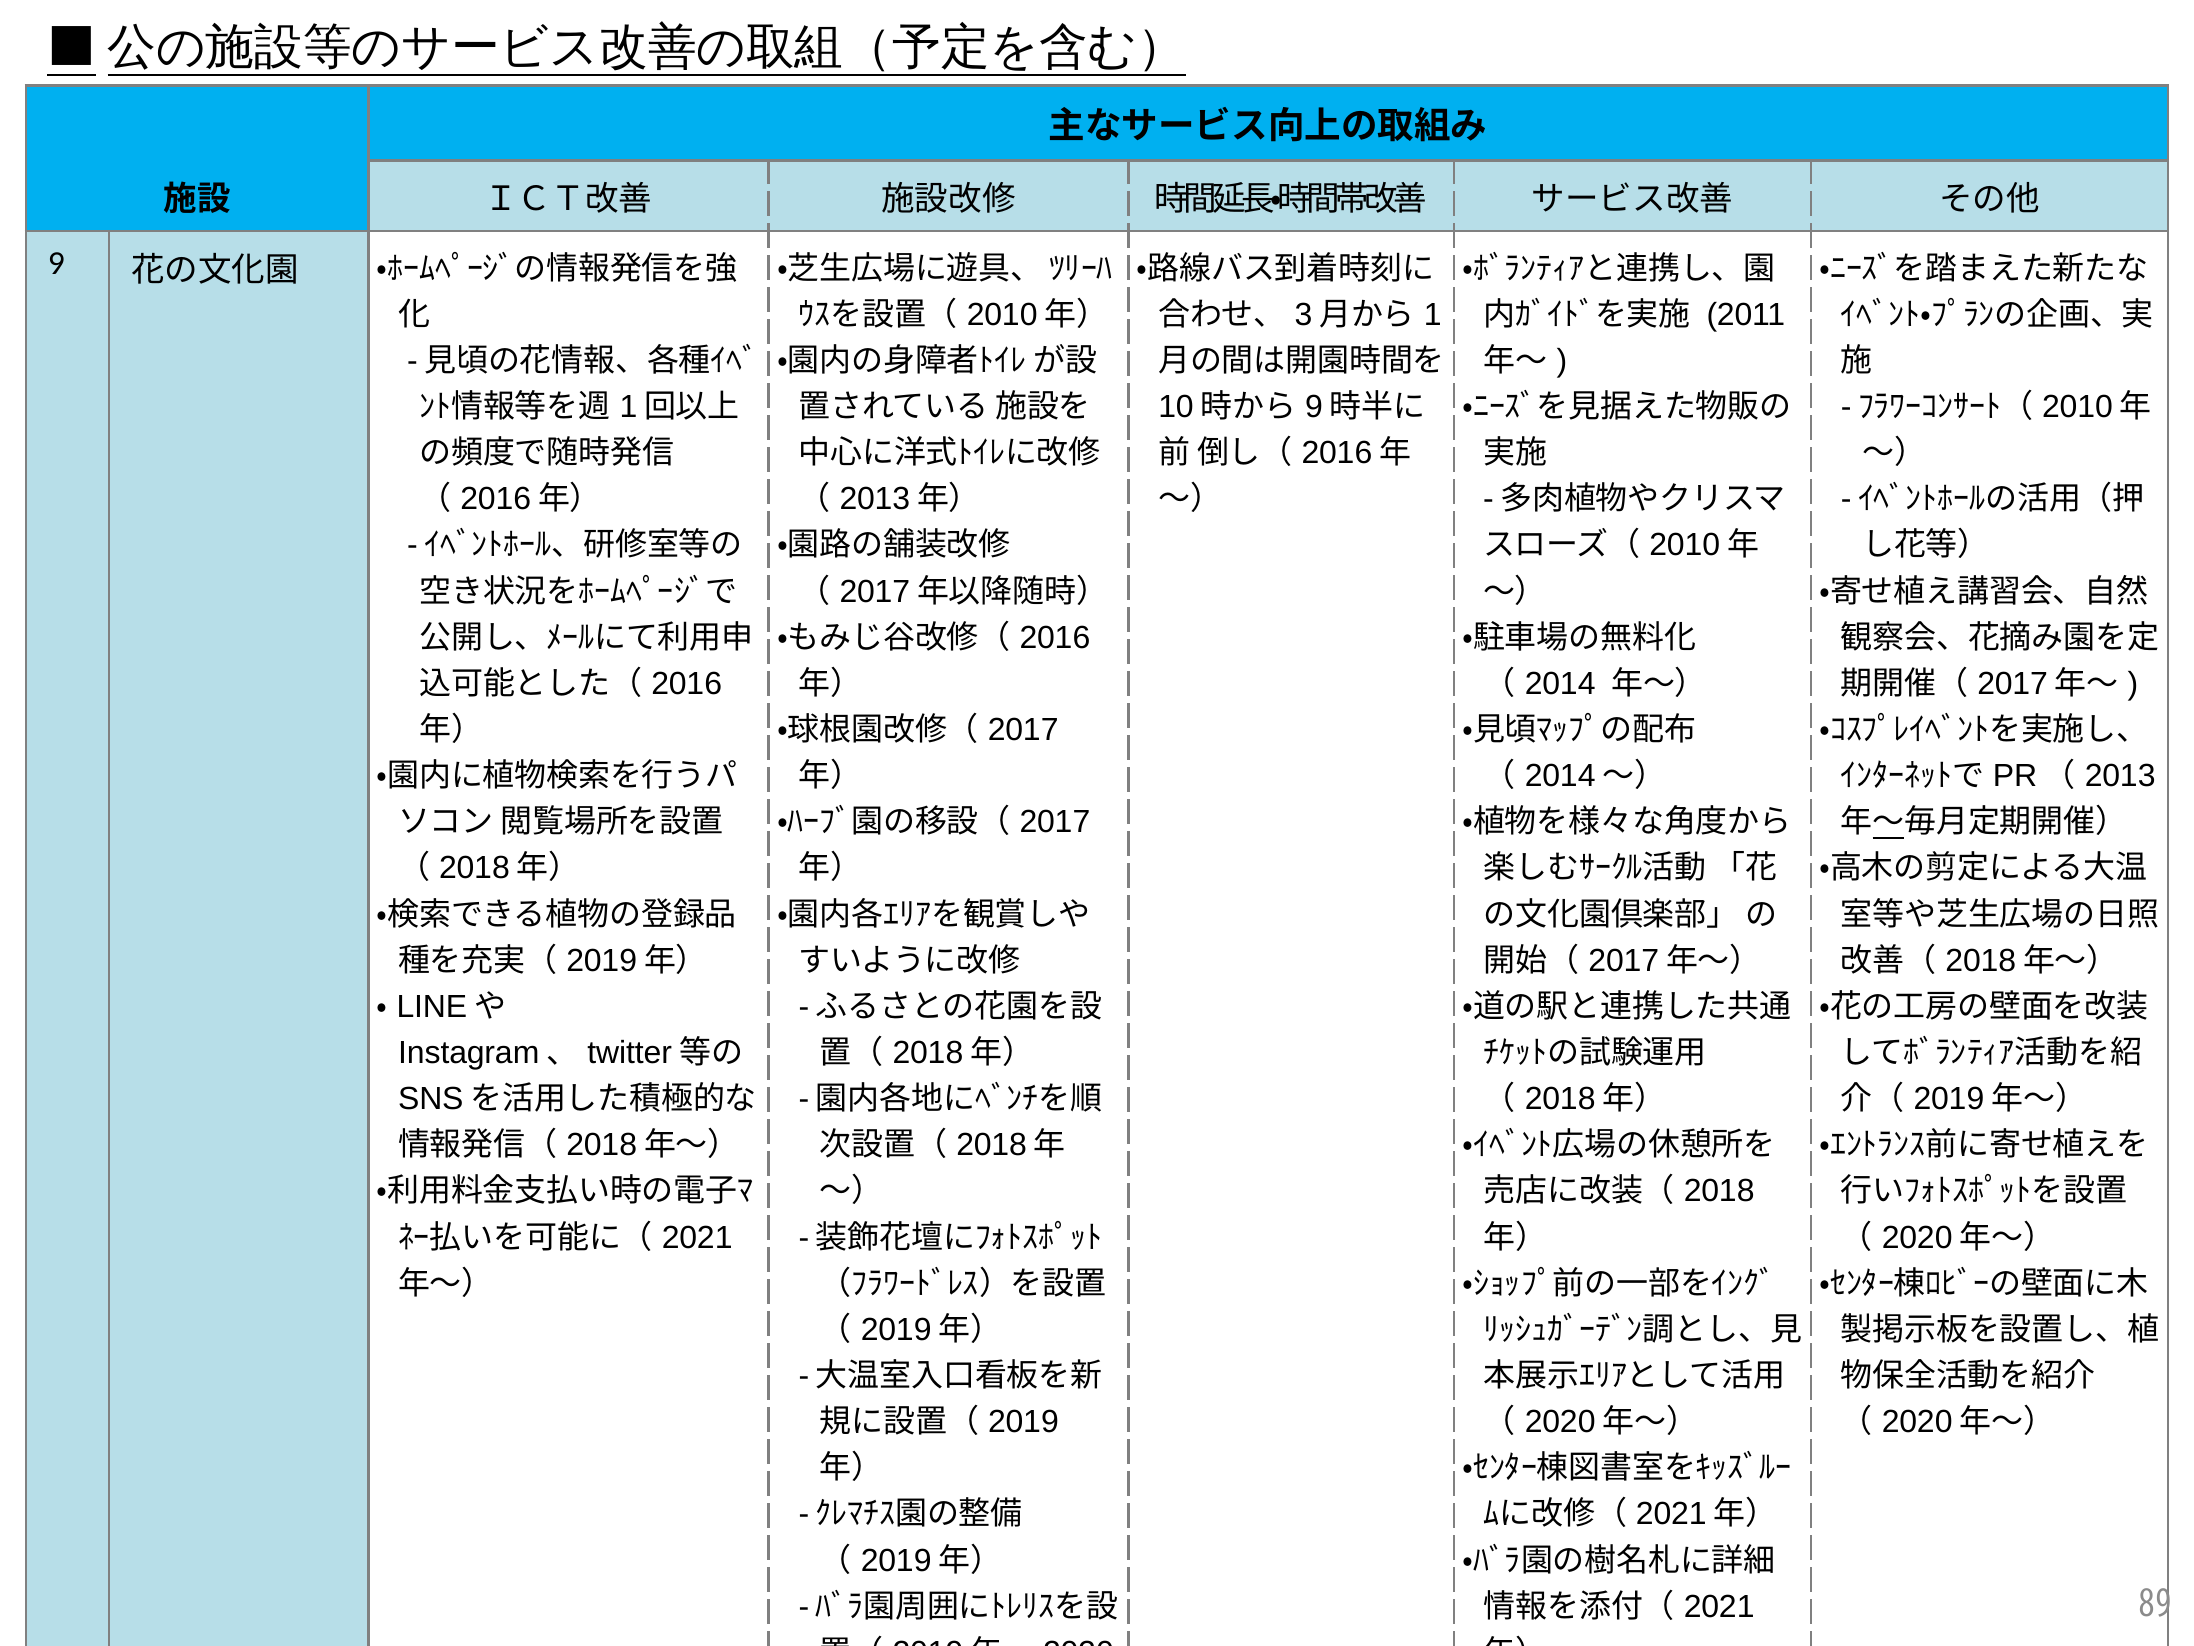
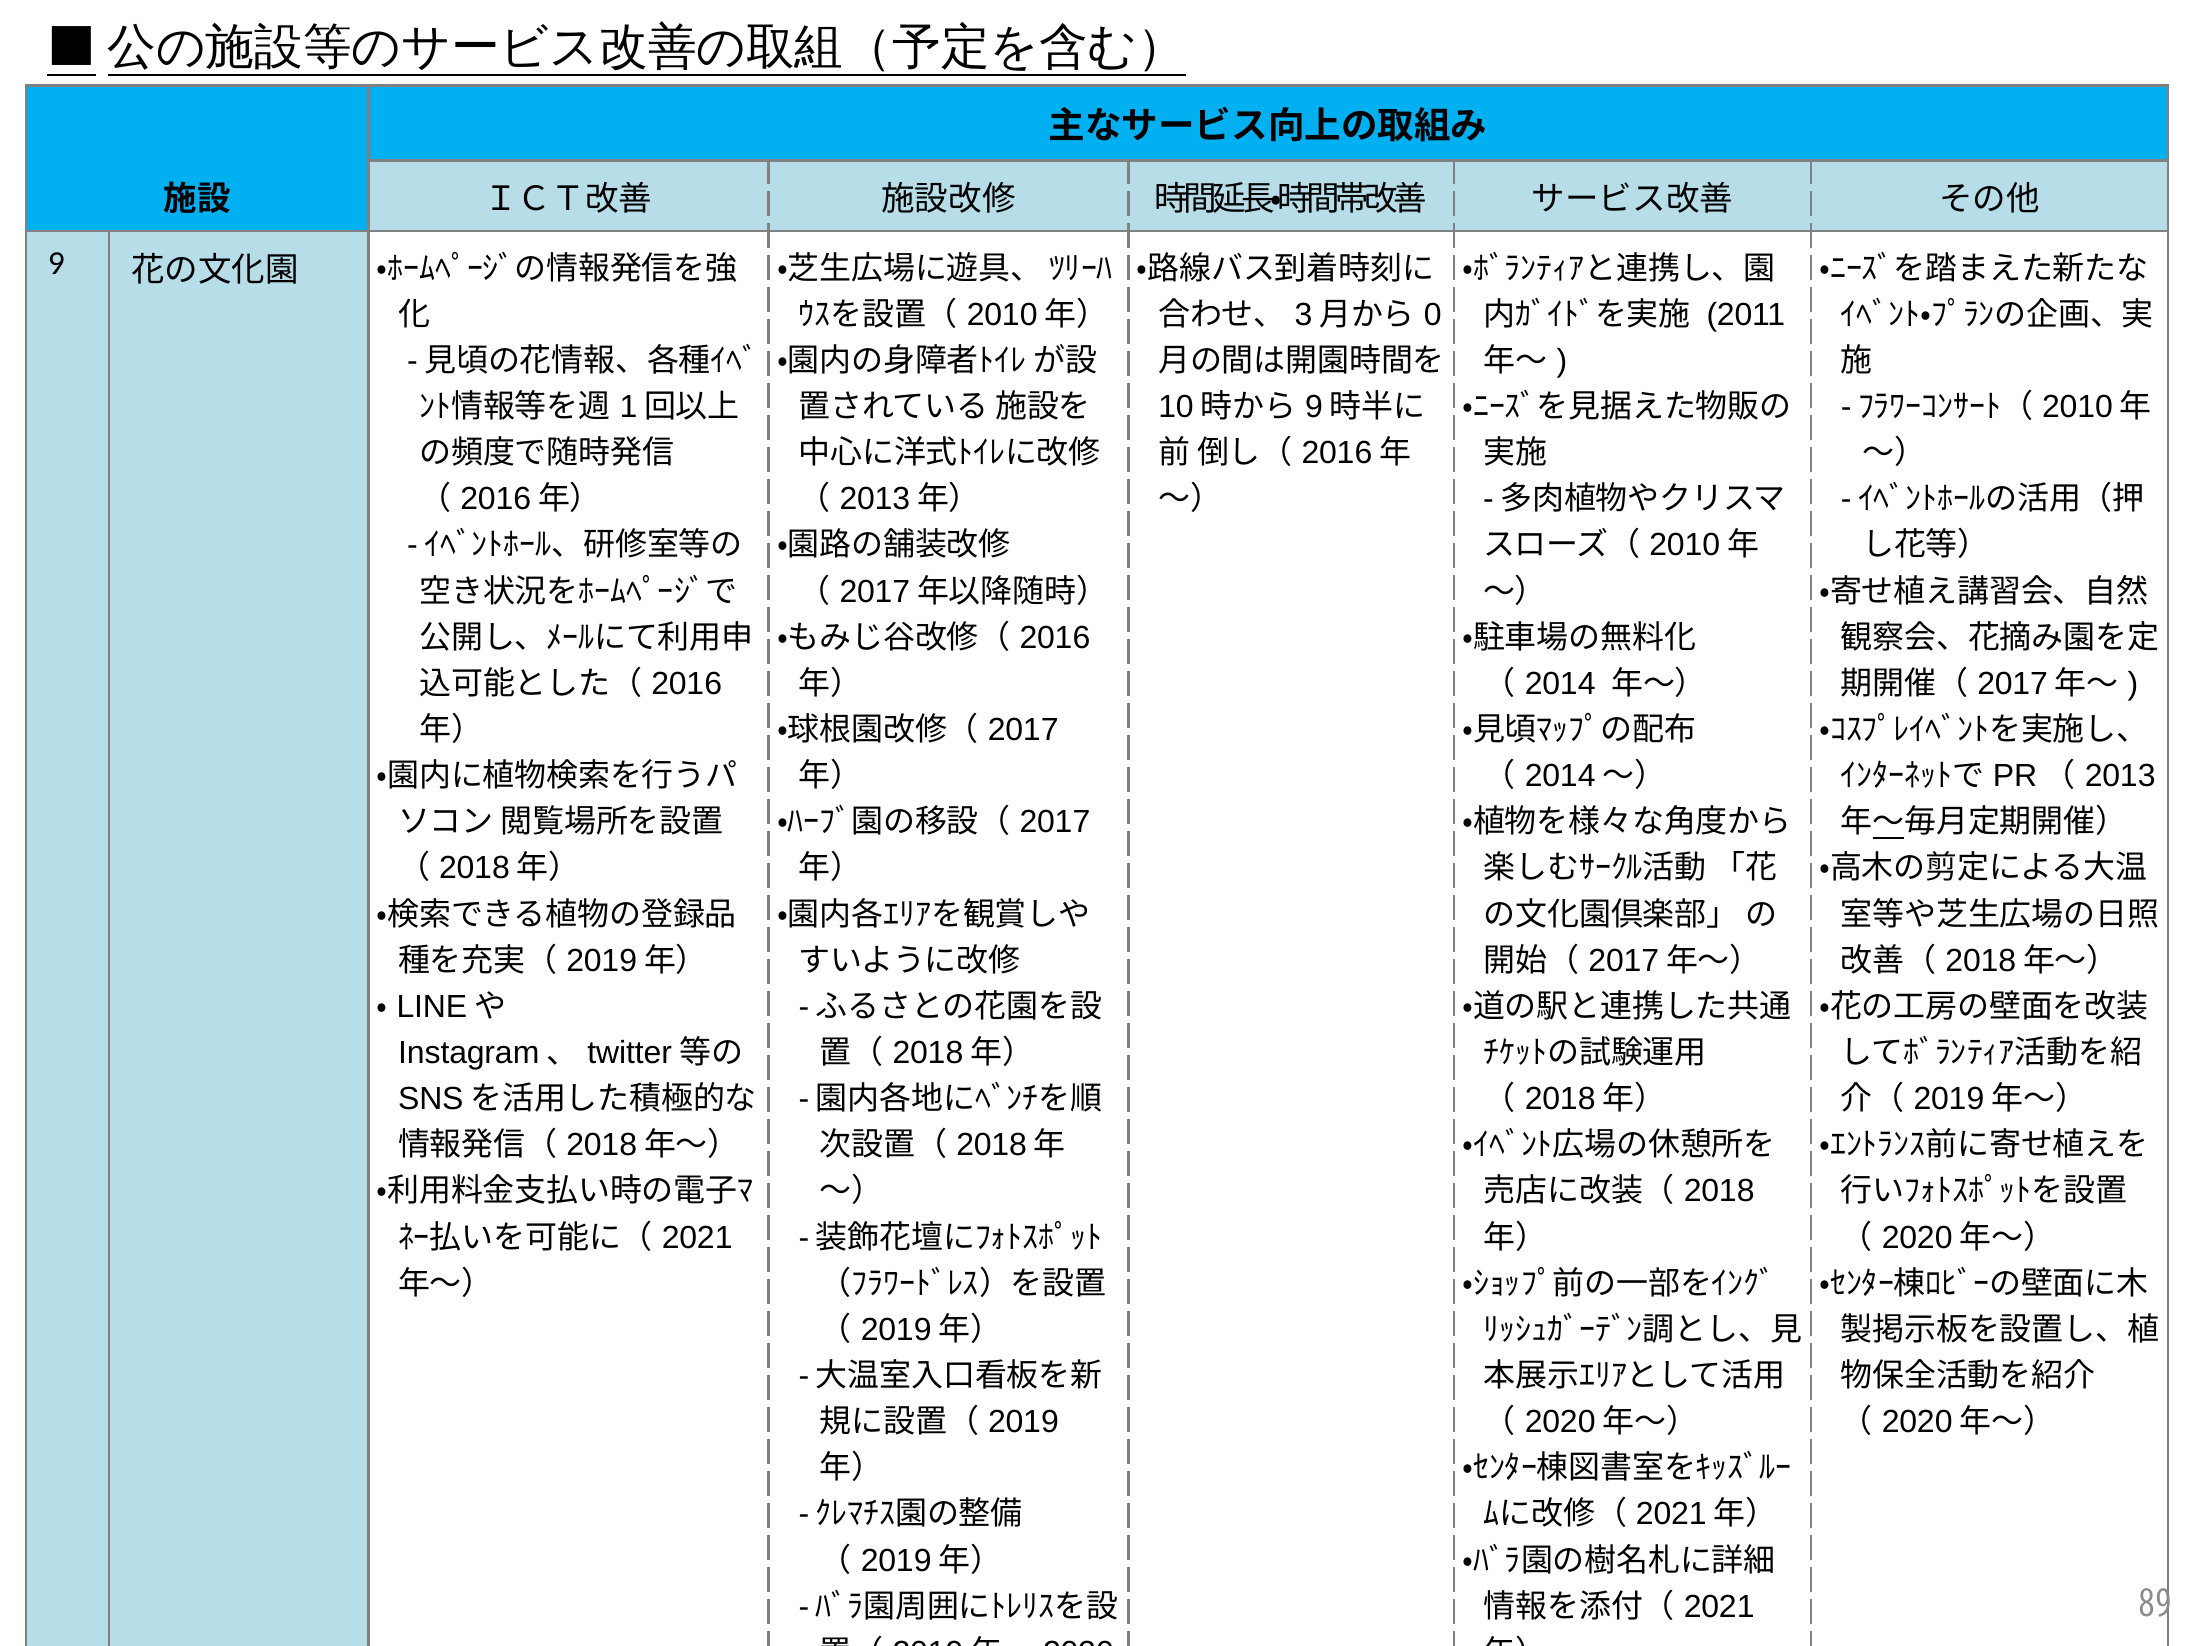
1: 1 -> 0 (1433, 315)
